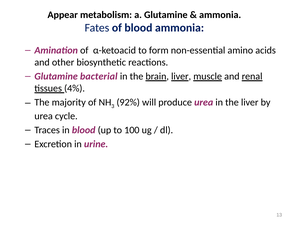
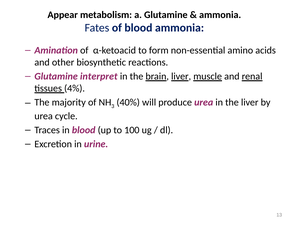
bacterial: bacterial -> interpret (99, 76)
92%: 92% -> 40% (128, 102)
